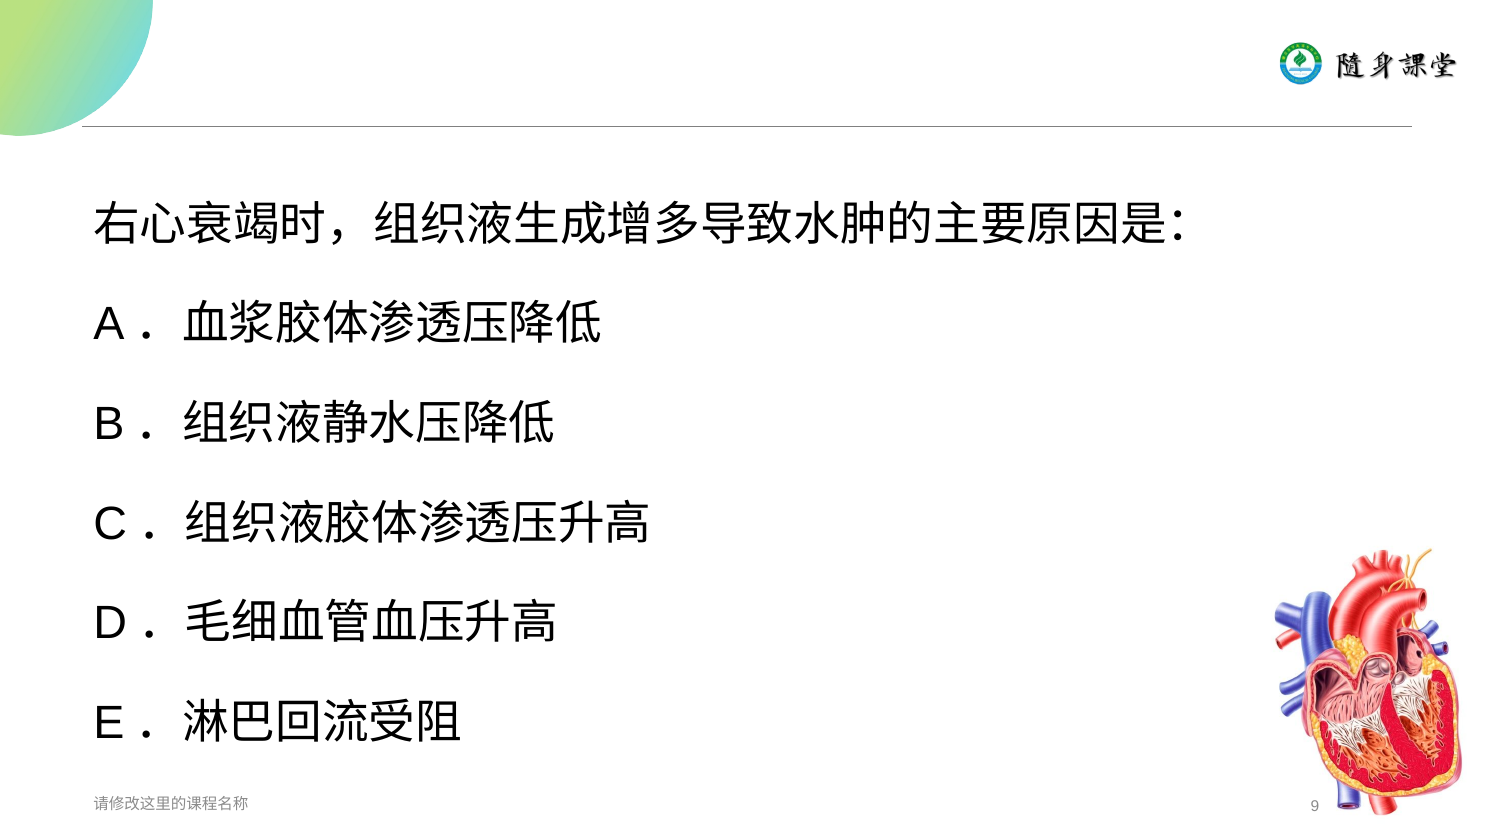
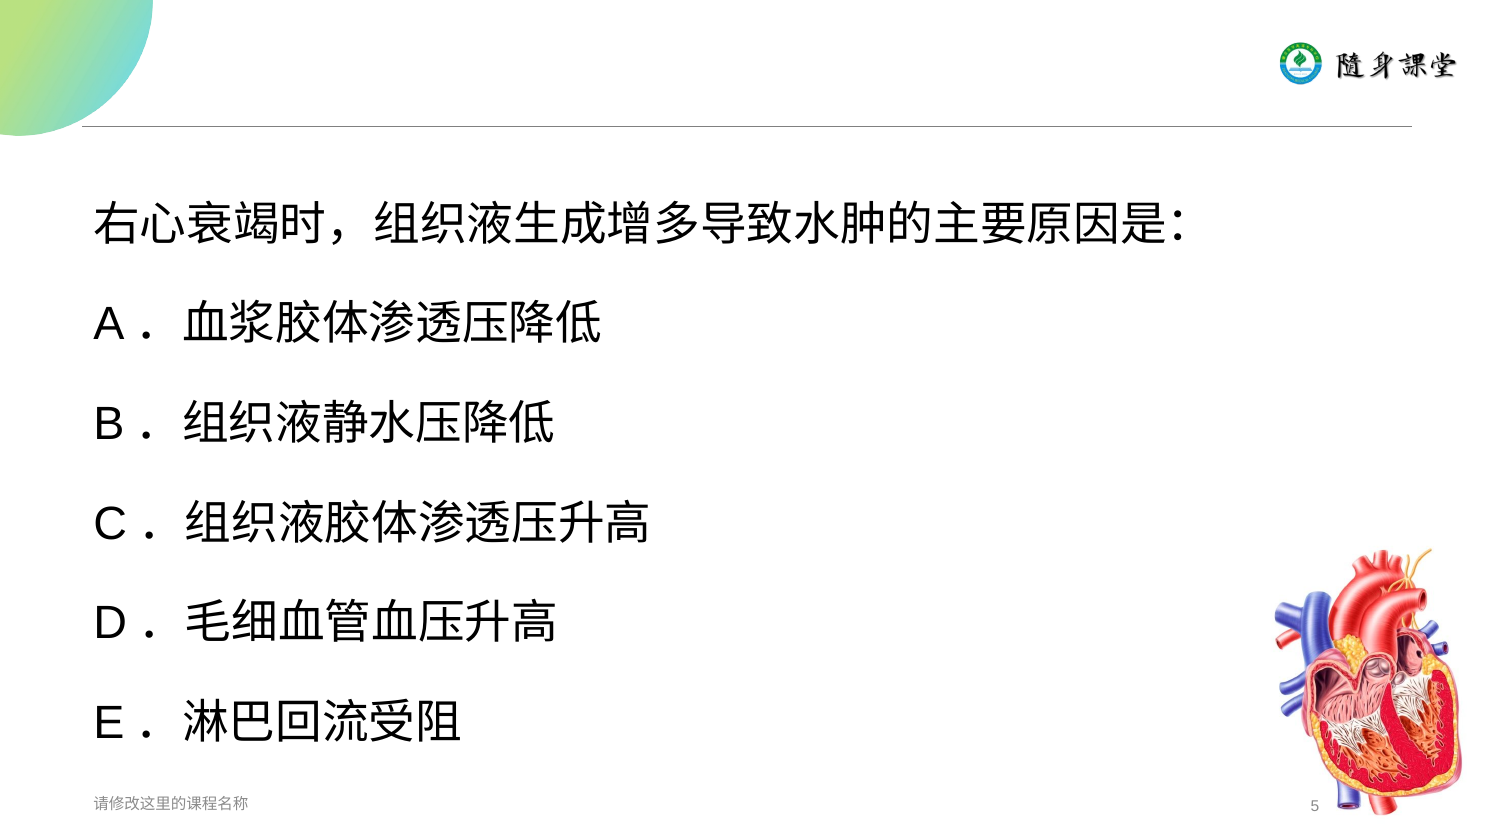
9: 9 -> 5 (1315, 807)
